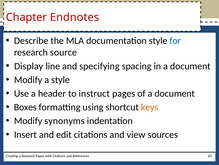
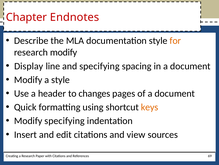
for colour: blue -> orange (175, 40)
research source: source -> modify (64, 52)
instruct: instruct -> changes (94, 93)
Boxes: Boxes -> Quick (25, 107)
Modify synonyms: synonyms -> specifying (65, 120)
